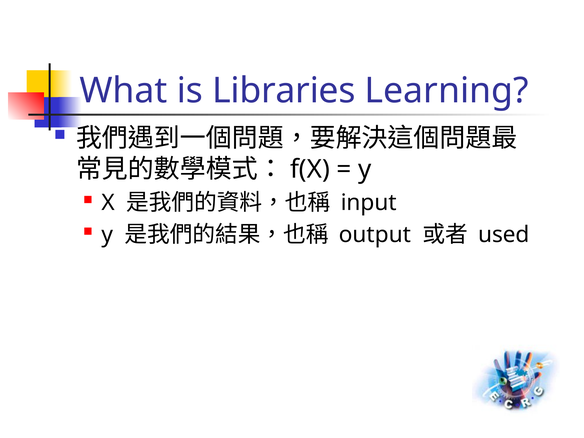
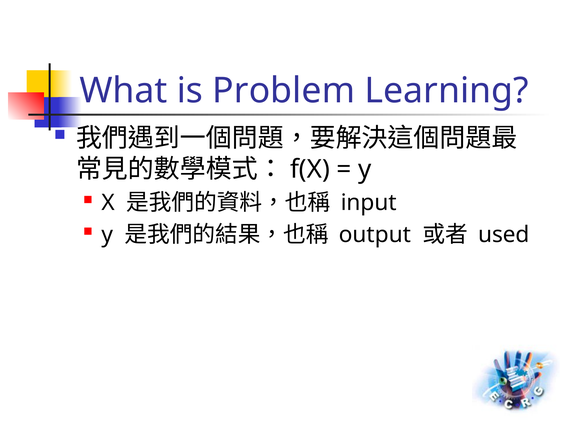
Libraries: Libraries -> Problem (284, 91)
